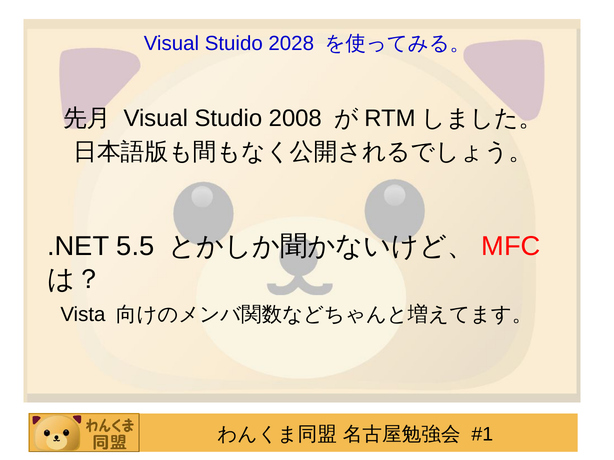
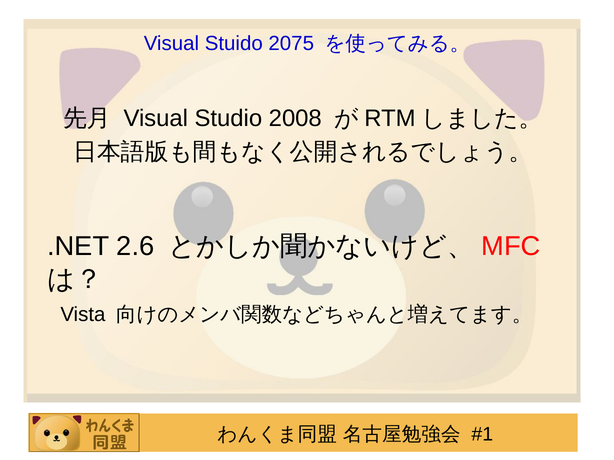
2028: 2028 -> 2075 (291, 44)
5.5: 5.5 -> 2.6 (135, 247)
